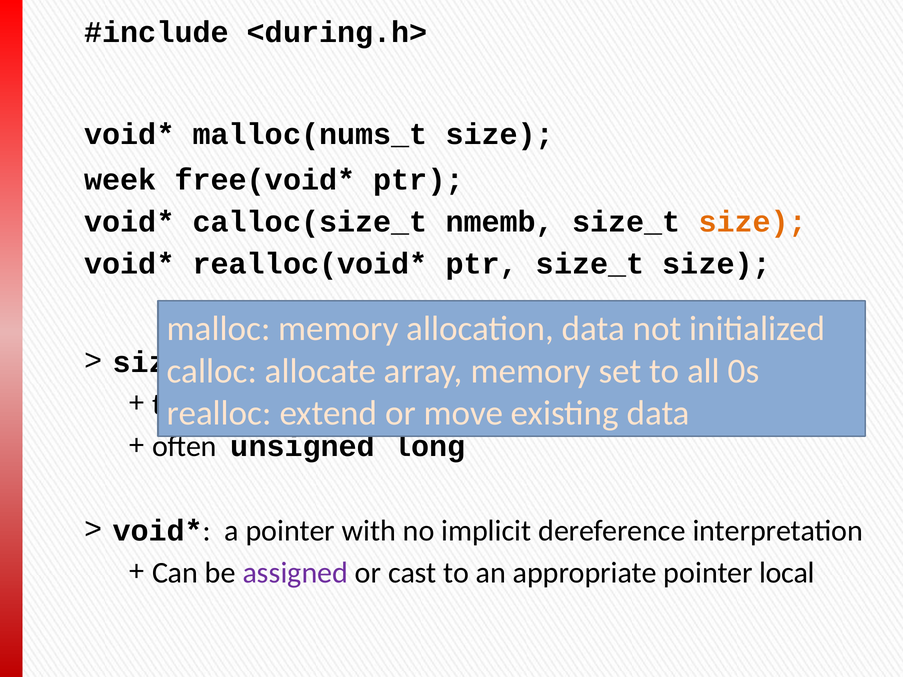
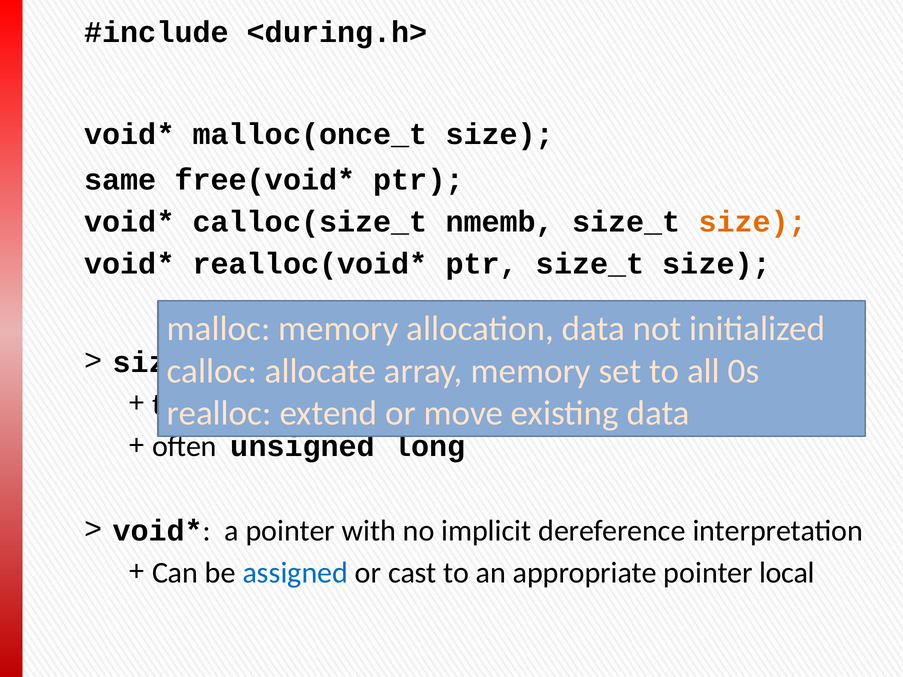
malloc(nums_t: malloc(nums_t -> malloc(once_t (310, 135)
week: week -> same (120, 180)
assigned colour: purple -> blue (295, 573)
